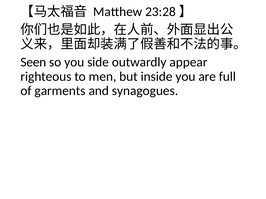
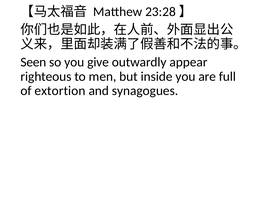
side: side -> give (98, 62)
garments: garments -> extortion (60, 91)
